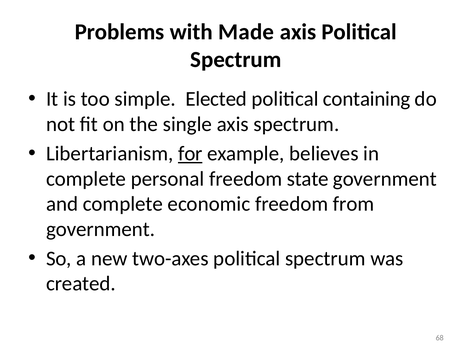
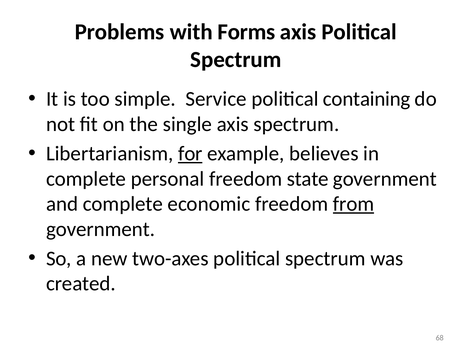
Made: Made -> Forms (246, 32)
Elected: Elected -> Service (216, 99)
from underline: none -> present (354, 204)
